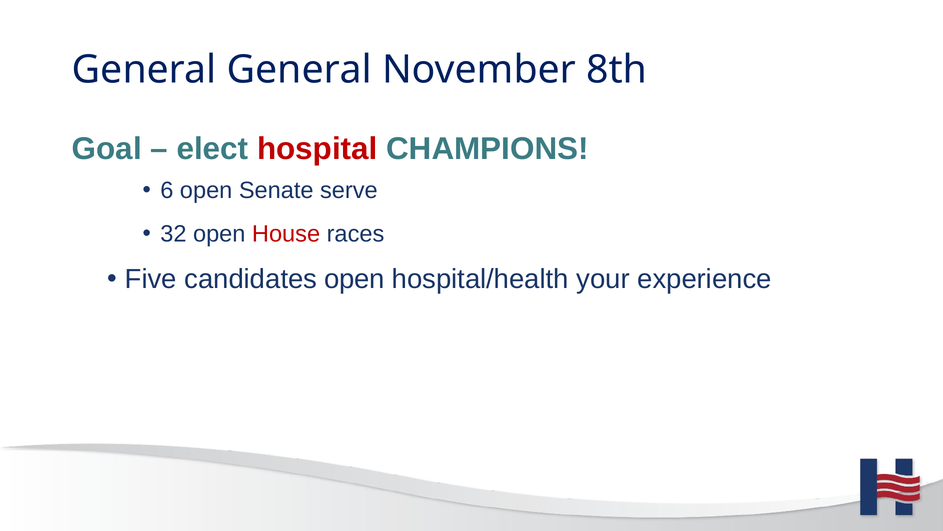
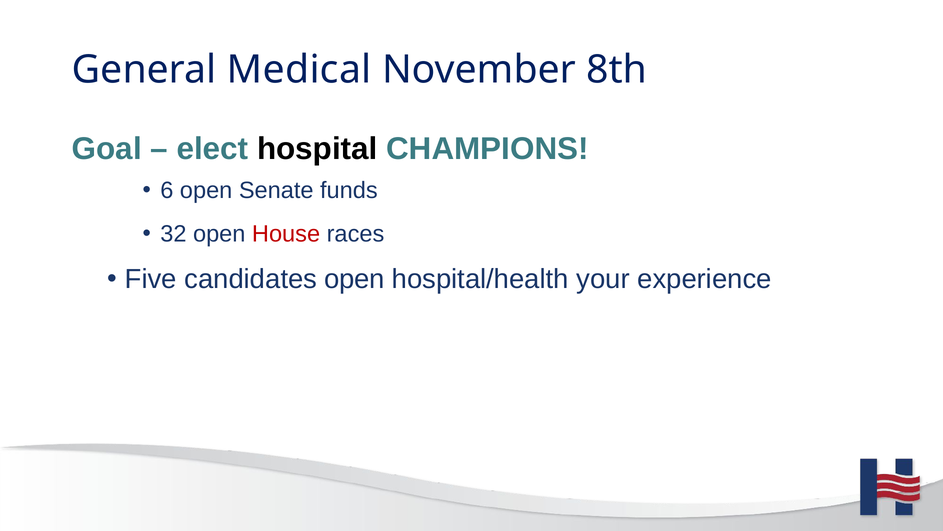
General General: General -> Medical (299, 70)
hospital colour: red -> black (317, 149)
serve: serve -> funds (349, 190)
